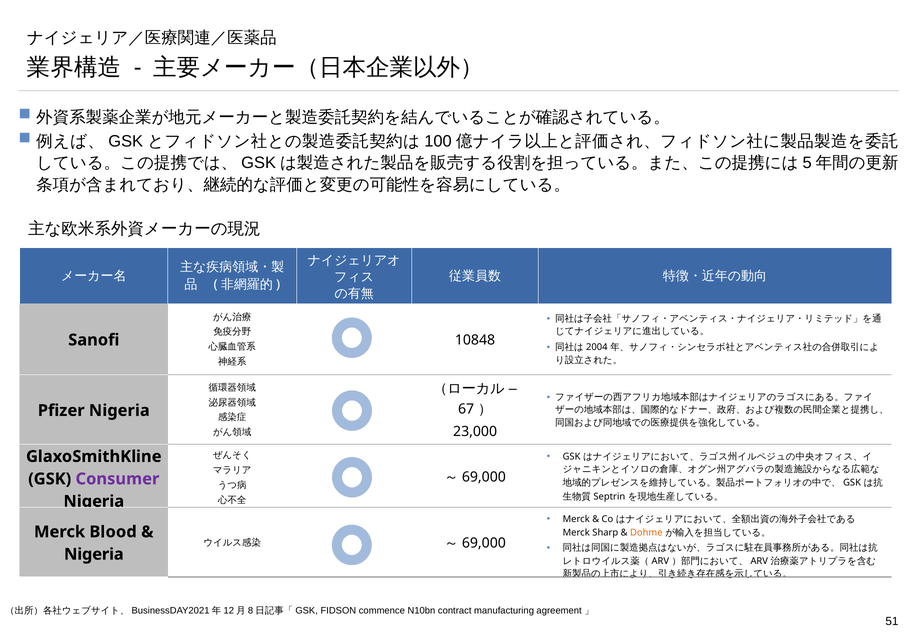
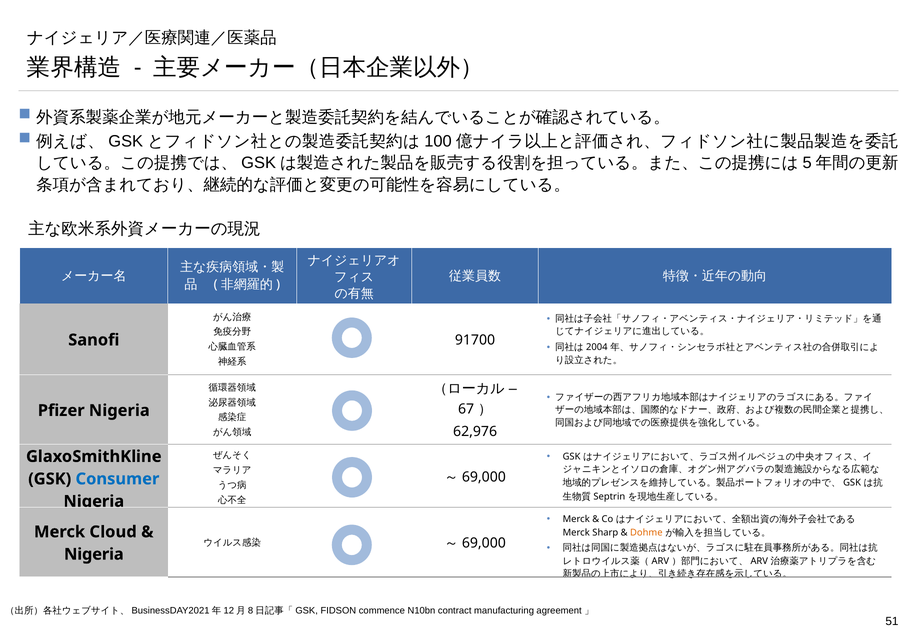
10848: 10848 -> 91700 (475, 340)
23,000: 23,000 -> 62,976 (475, 431)
Consumer colour: purple -> blue (117, 479)
Blood: Blood -> Cloud (113, 532)
